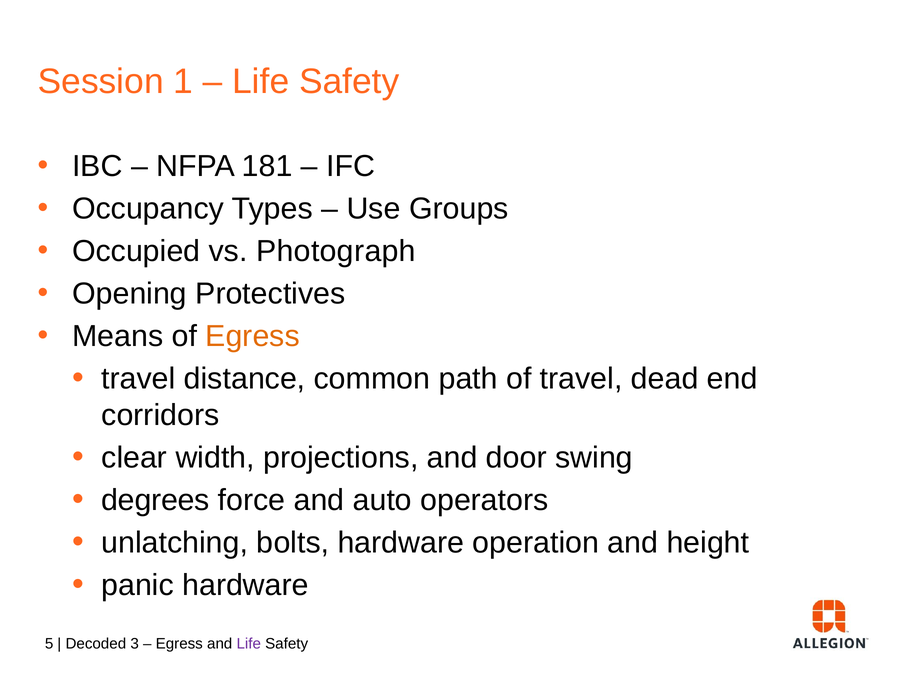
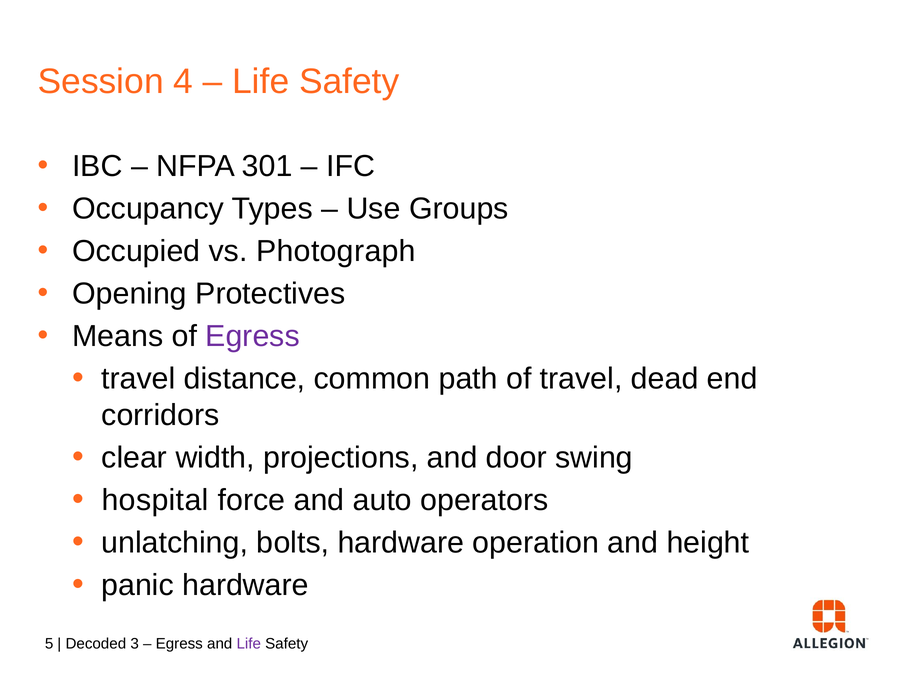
1: 1 -> 4 (183, 81)
181: 181 -> 301 (267, 166)
Egress colour: orange -> purple (253, 336)
degrees: degrees -> hospital (155, 500)
